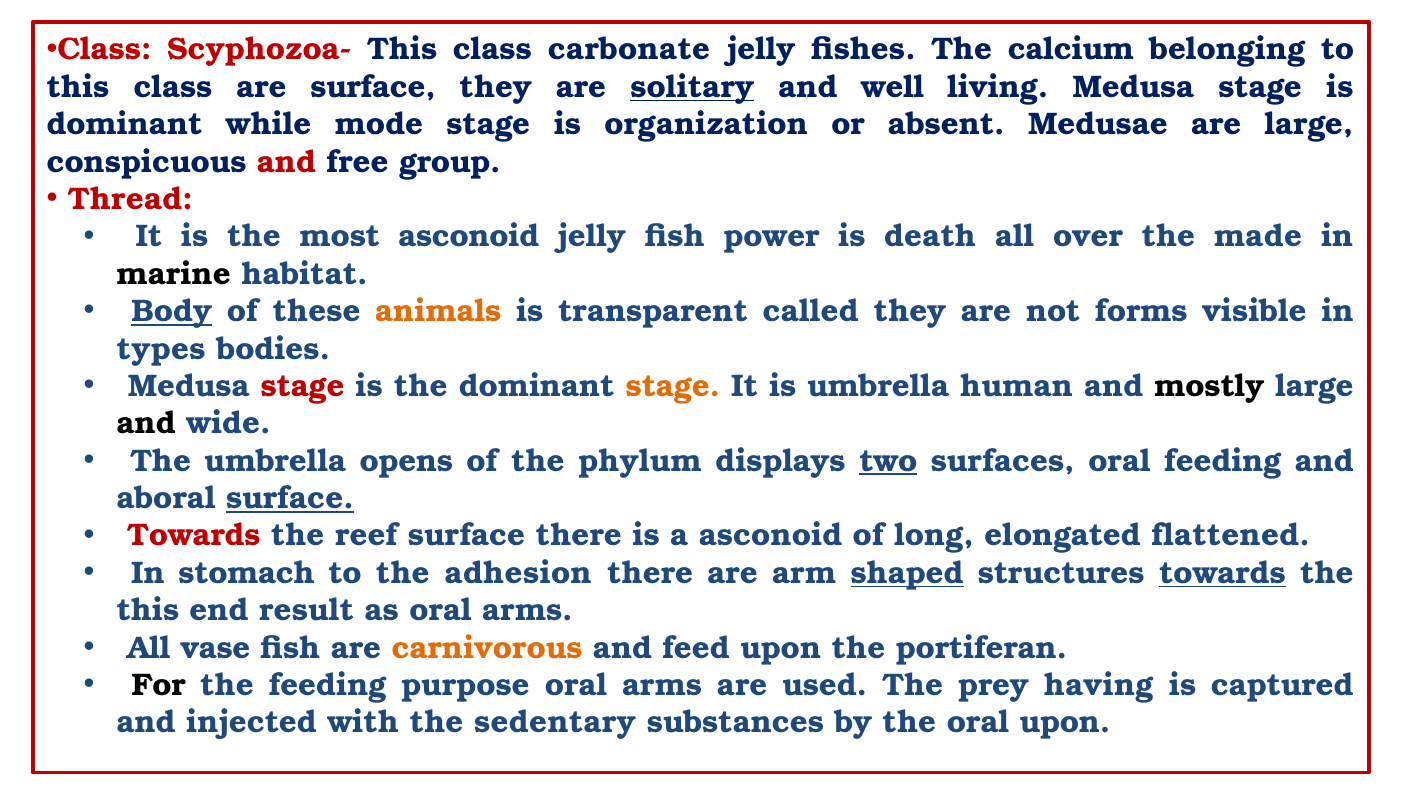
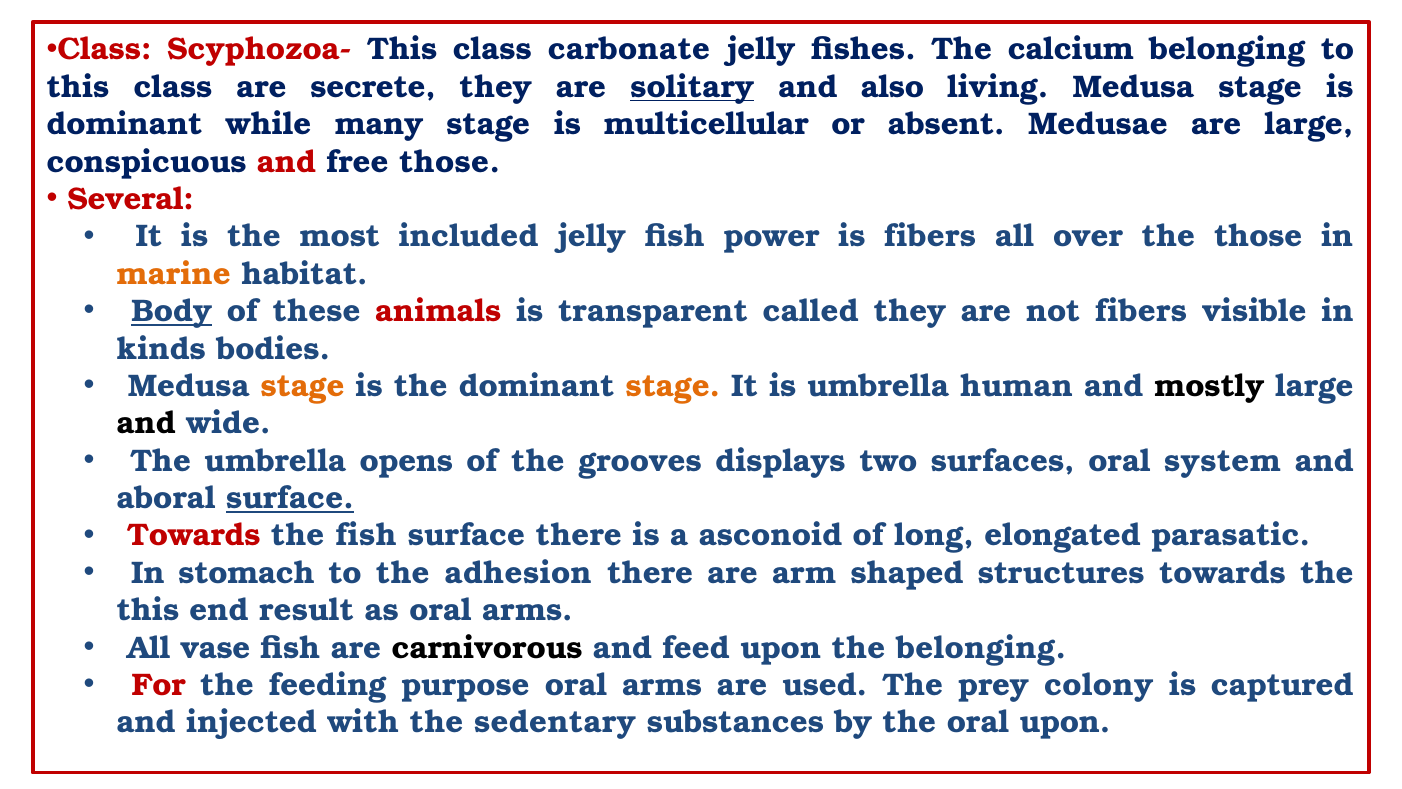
are surface: surface -> secrete (373, 87)
well: well -> also (893, 87)
mode: mode -> many (379, 124)
organization: organization -> multicellular (706, 124)
free group: group -> those (450, 162)
Thread: Thread -> Several (131, 199)
most asconoid: asconoid -> included (469, 237)
is death: death -> fibers (930, 237)
the made: made -> those (1258, 237)
marine colour: black -> orange (174, 274)
animals colour: orange -> red (438, 311)
not forms: forms -> fibers (1141, 311)
types: types -> kinds (161, 349)
stage colour: red -> orange (303, 386)
phylum: phylum -> grooves (640, 461)
two underline: present -> none (888, 461)
oral feeding: feeding -> system (1223, 461)
the reef: reef -> fish (366, 535)
flattened: flattened -> parasatic (1231, 535)
shaped underline: present -> none (907, 573)
towards underline: present -> none (1222, 573)
carnivorous colour: orange -> black (487, 648)
the portiferan: portiferan -> belonging (981, 648)
For colour: black -> red (159, 685)
having: having -> colony (1099, 685)
